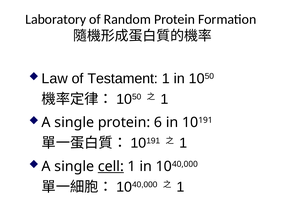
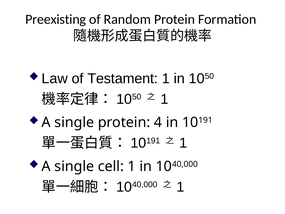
Laboratory: Laboratory -> Preexisting (56, 19)
6: 6 -> 4 (158, 122)
cell underline: present -> none (111, 166)
